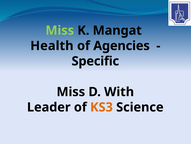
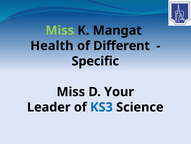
Agencies: Agencies -> Different (122, 46)
With: With -> Your (119, 91)
KS3 colour: orange -> blue (101, 107)
